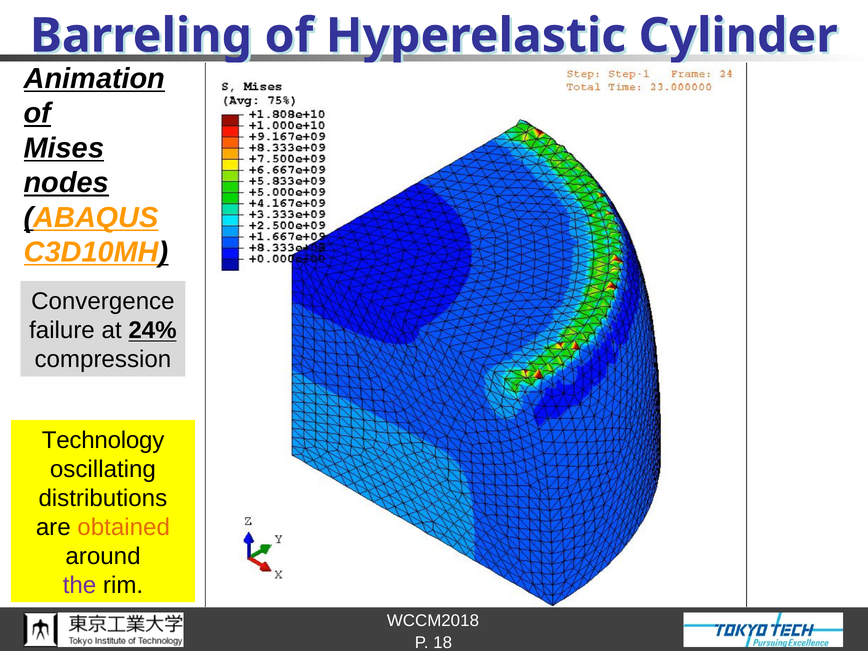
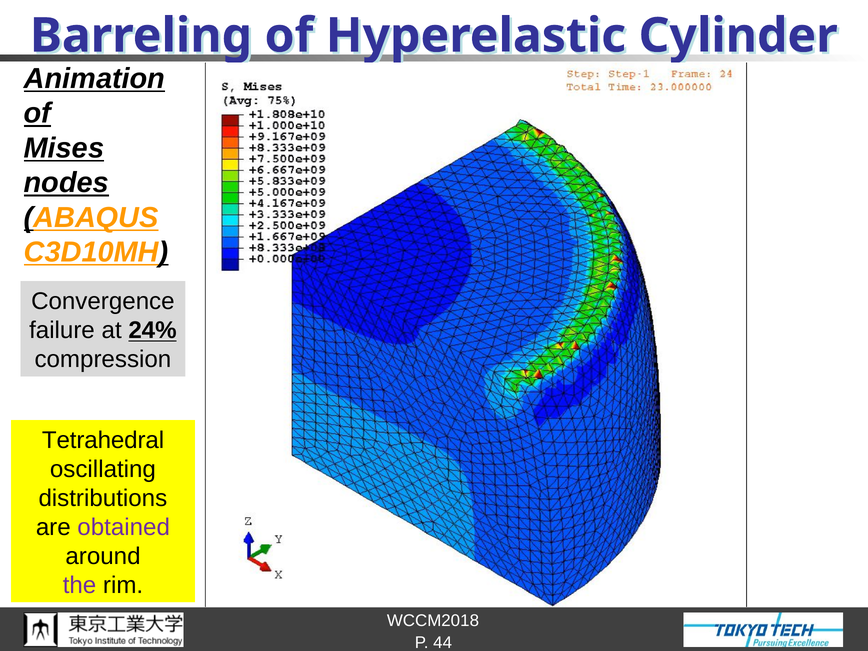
Technology: Technology -> Tetrahedral (103, 440)
obtained colour: orange -> purple (124, 527)
18: 18 -> 44 (443, 643)
